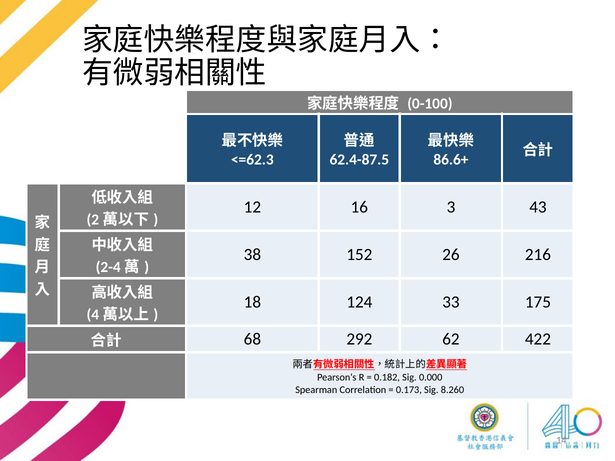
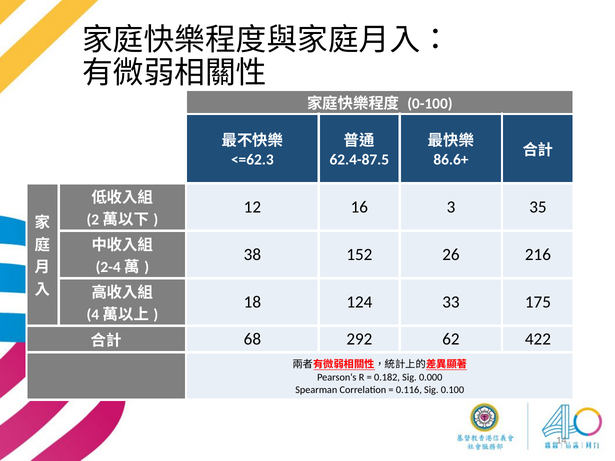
43: 43 -> 35 (538, 207)
0.173: 0.173 -> 0.116 (409, 390)
8.260: 8.260 -> 0.100 (452, 390)
